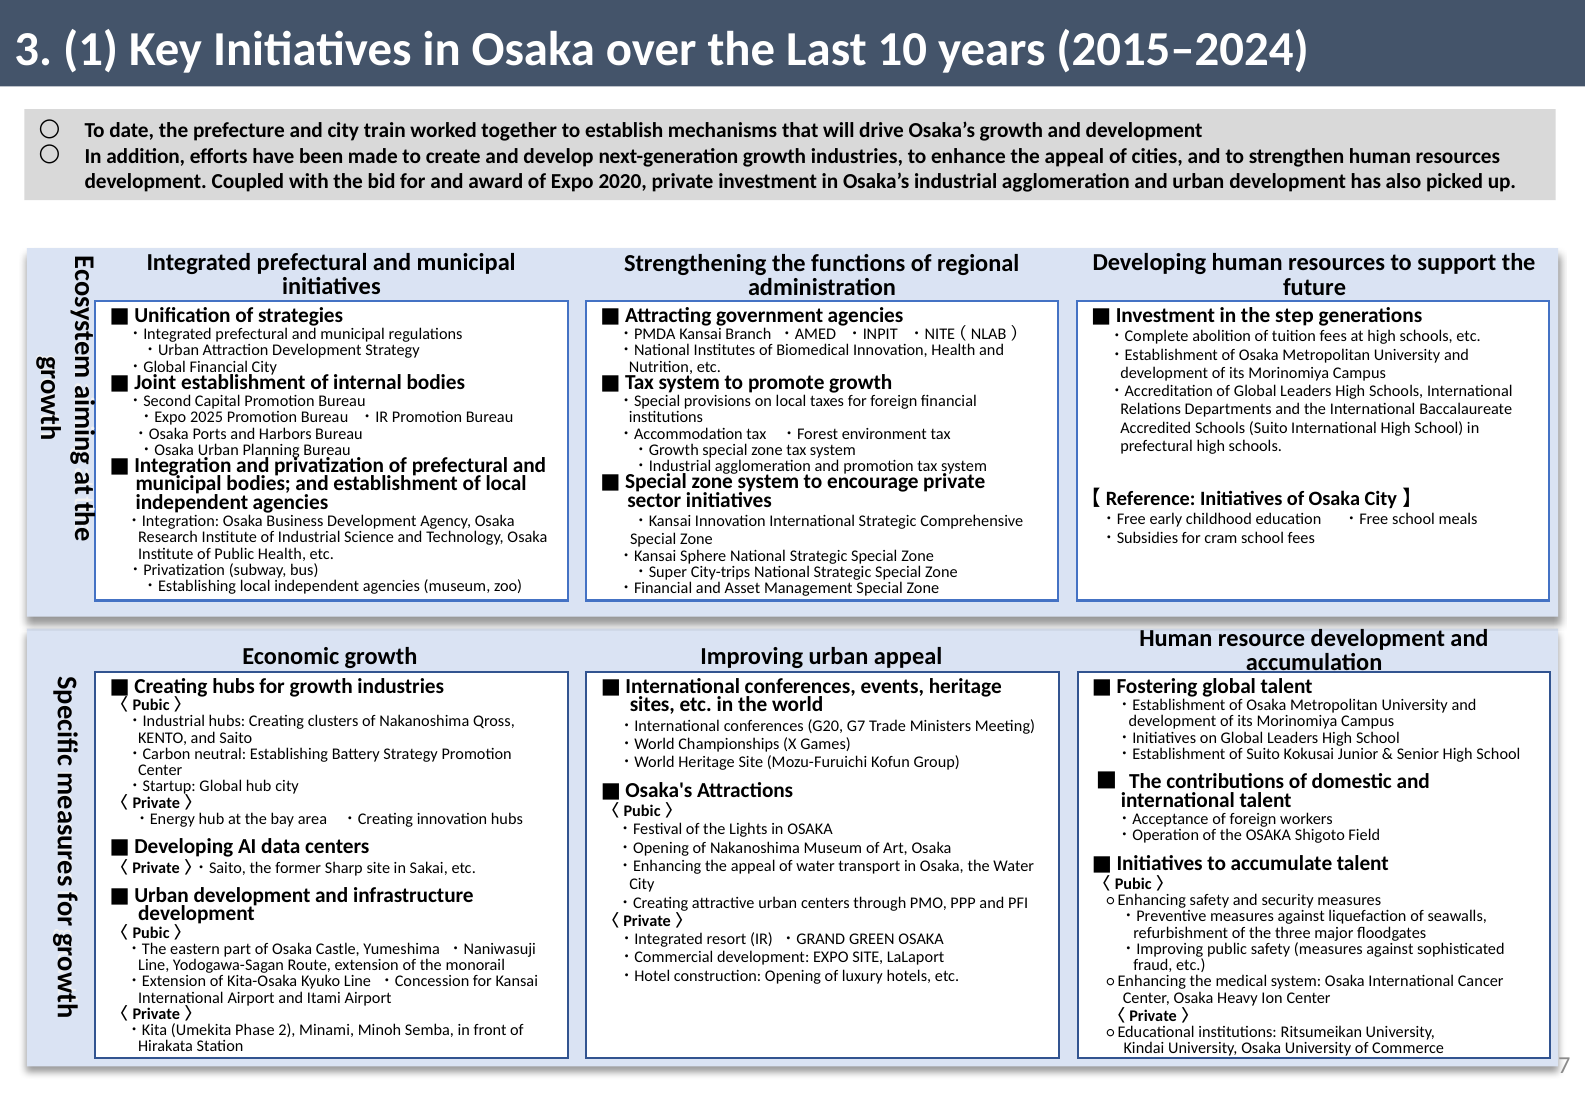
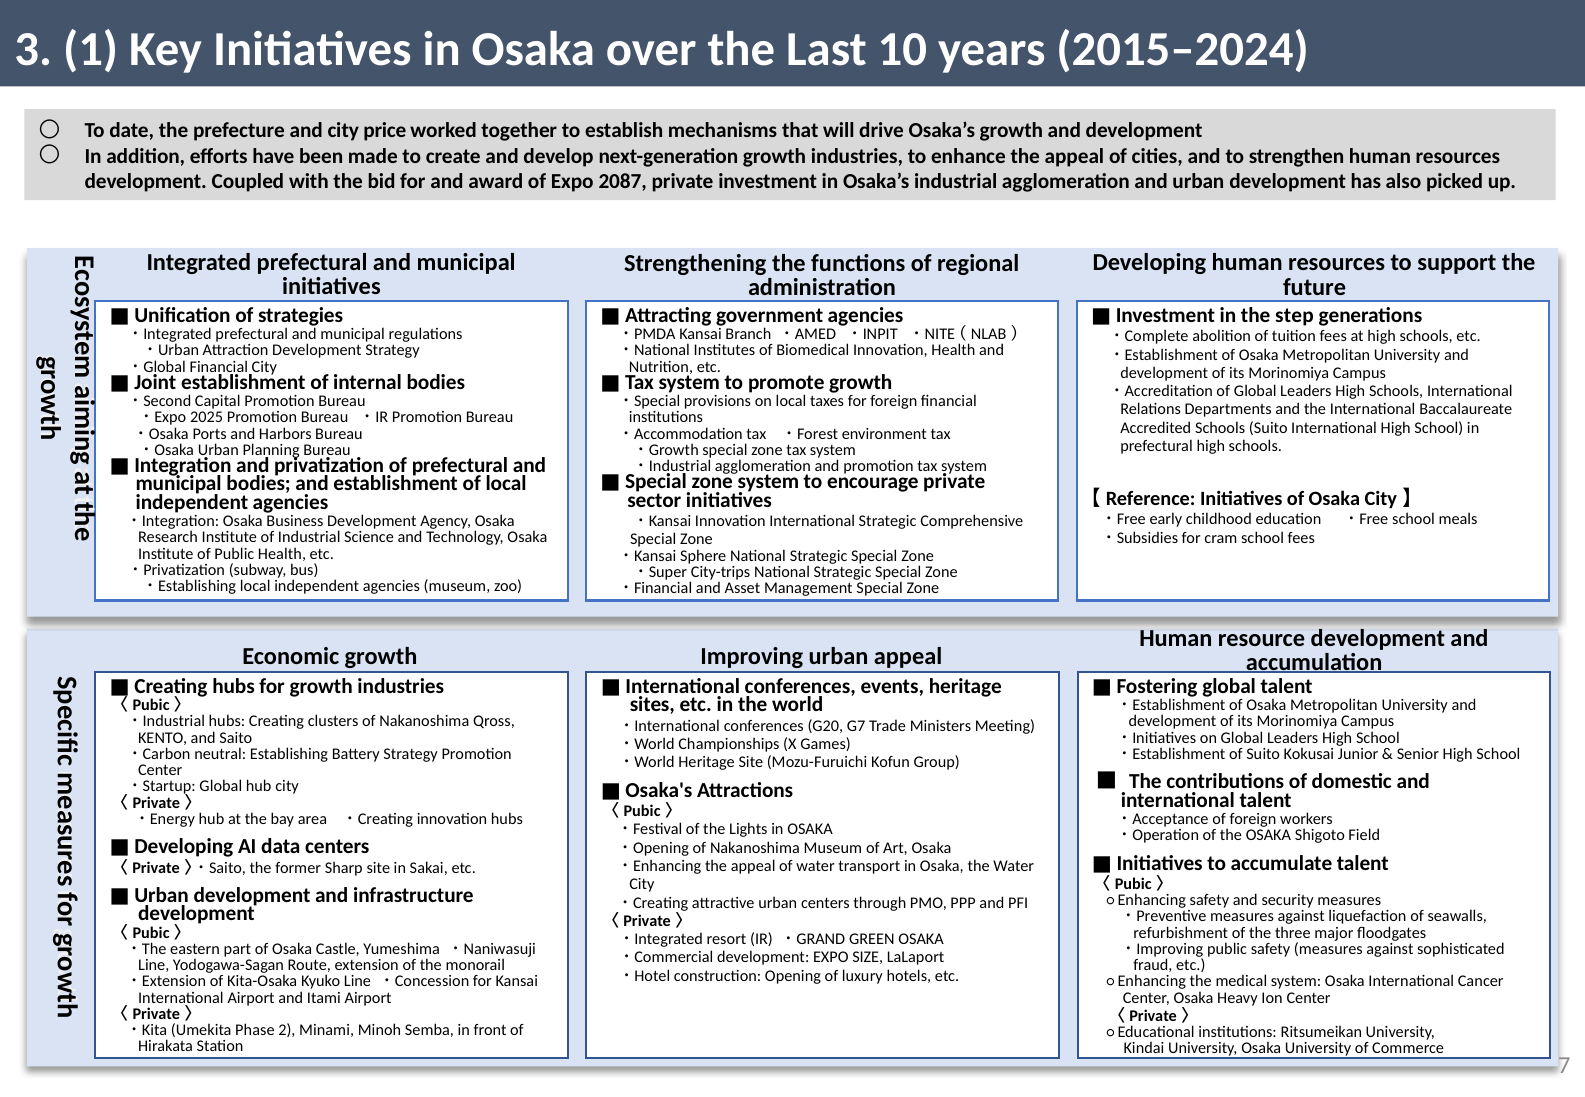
train: train -> price (385, 131)
2020: 2020 -> 2087 (623, 182)
EXPO SITE: SITE -> SIZE (868, 958)
